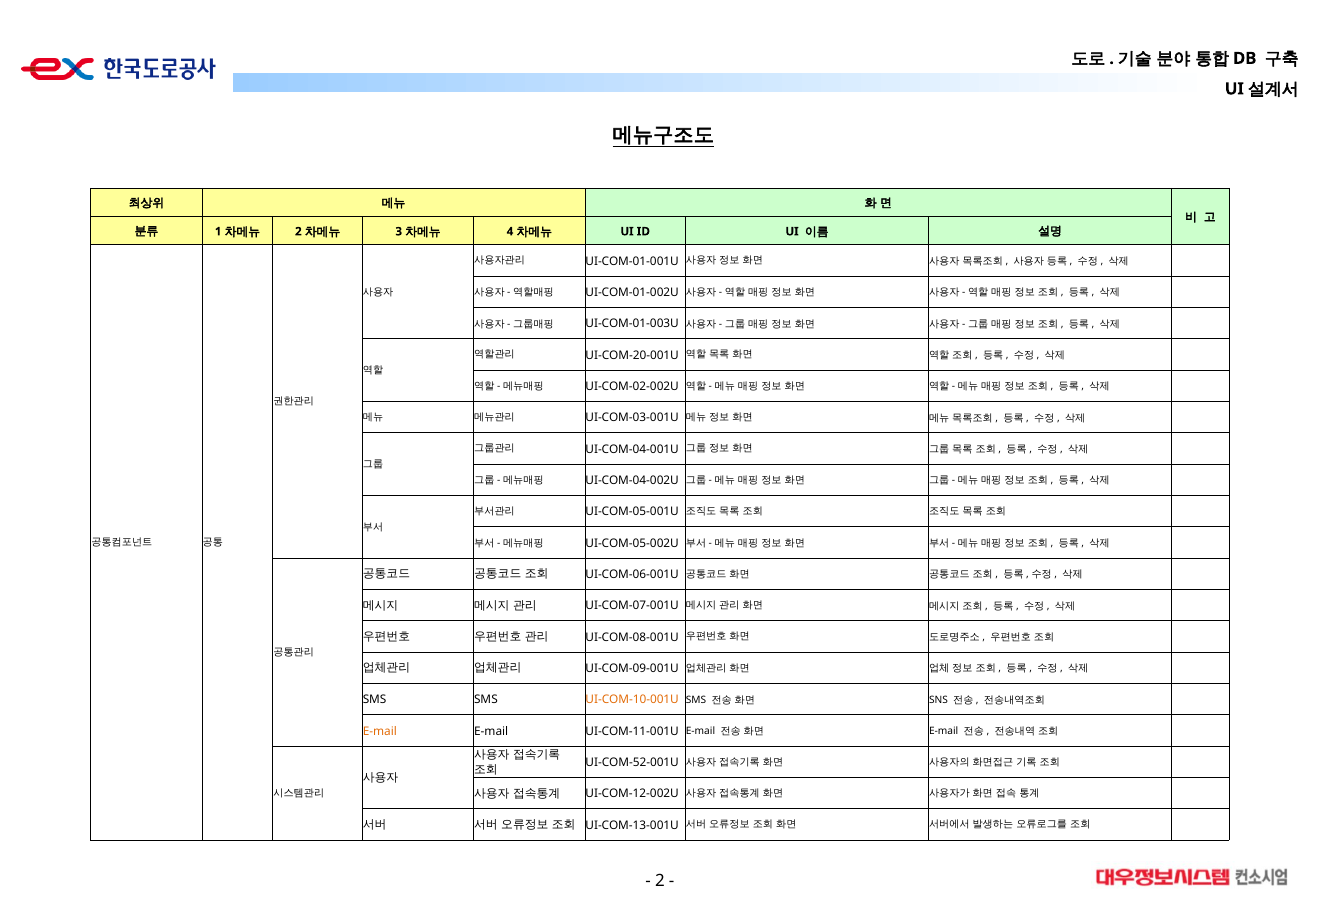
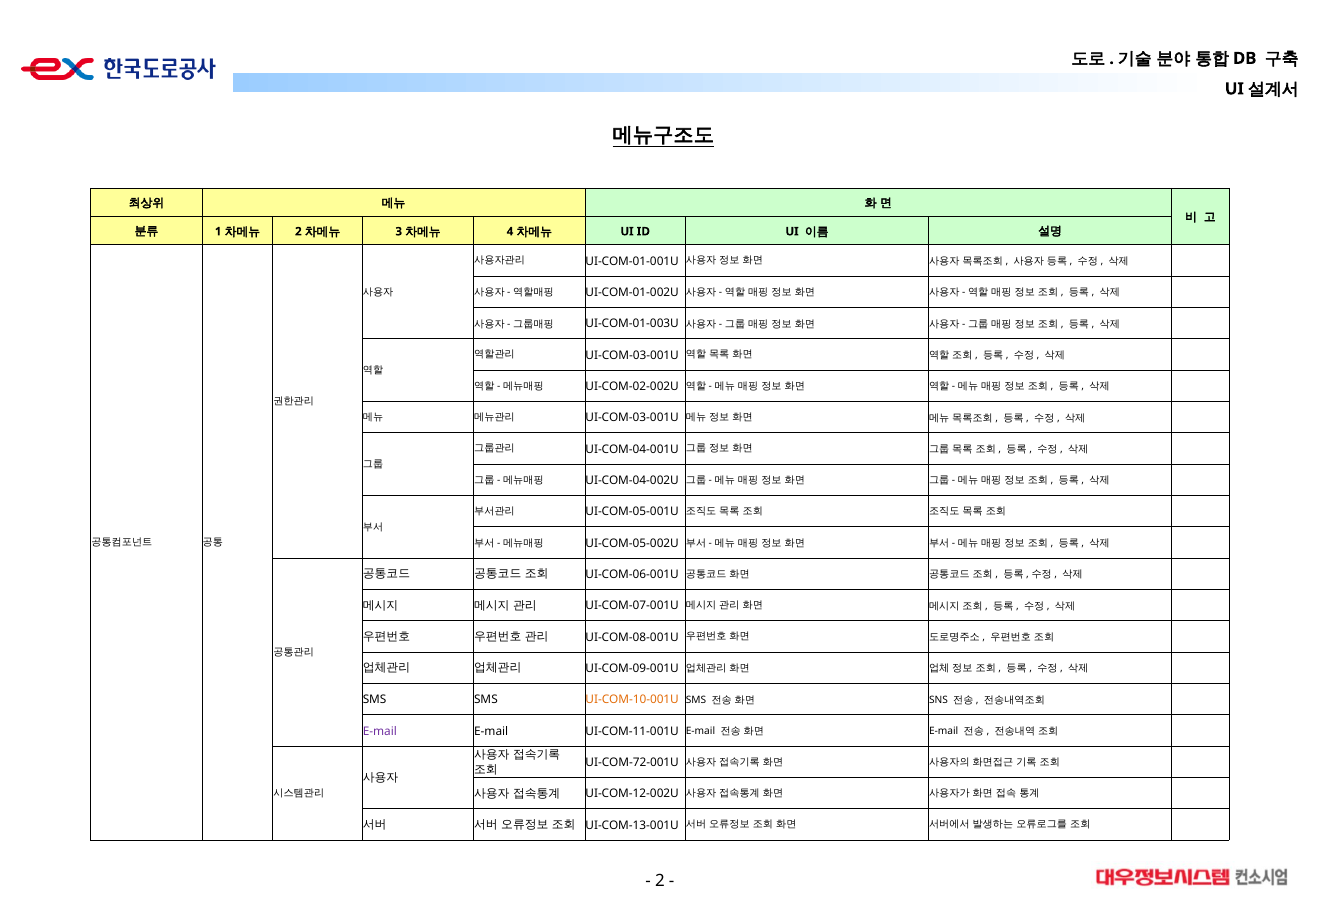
UI-COM-20-001U: UI-COM-20-001U -> UI-COM-03-001U (632, 355)
E-mail colour: orange -> purple (380, 731)
UI-COM-52-001U: UI-COM-52-001U -> UI-COM-72-001U (632, 762)
